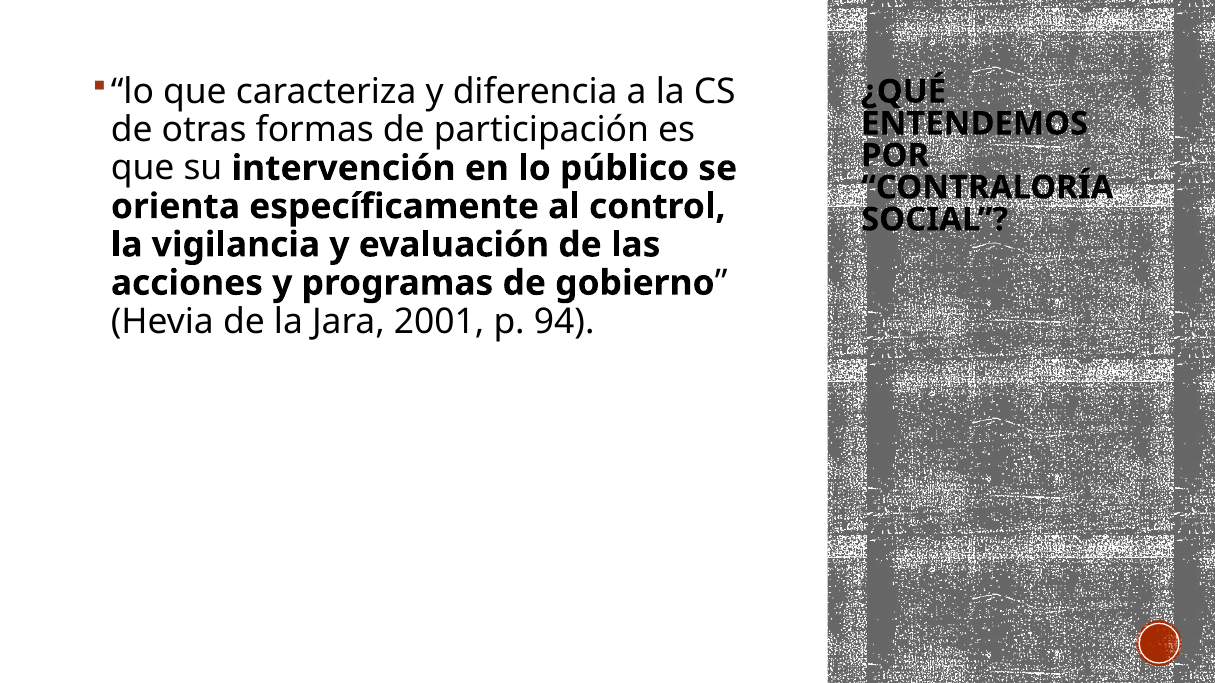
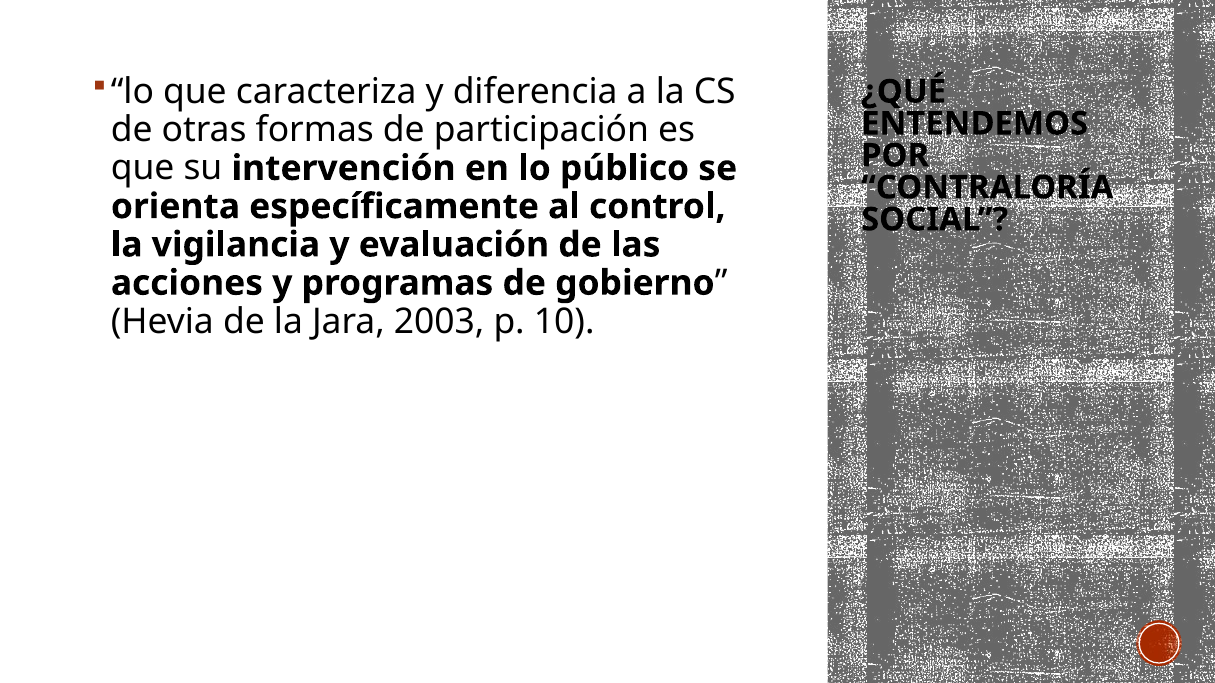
2001: 2001 -> 2003 (439, 322)
94: 94 -> 10 (564, 322)
